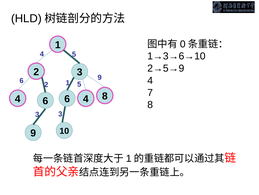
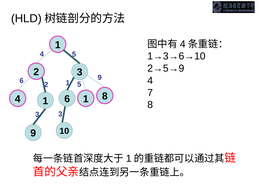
0: 0 -> 4 (183, 44)
6: 6 -> 1 (45, 101)
6 4: 4 -> 1 (86, 99)
